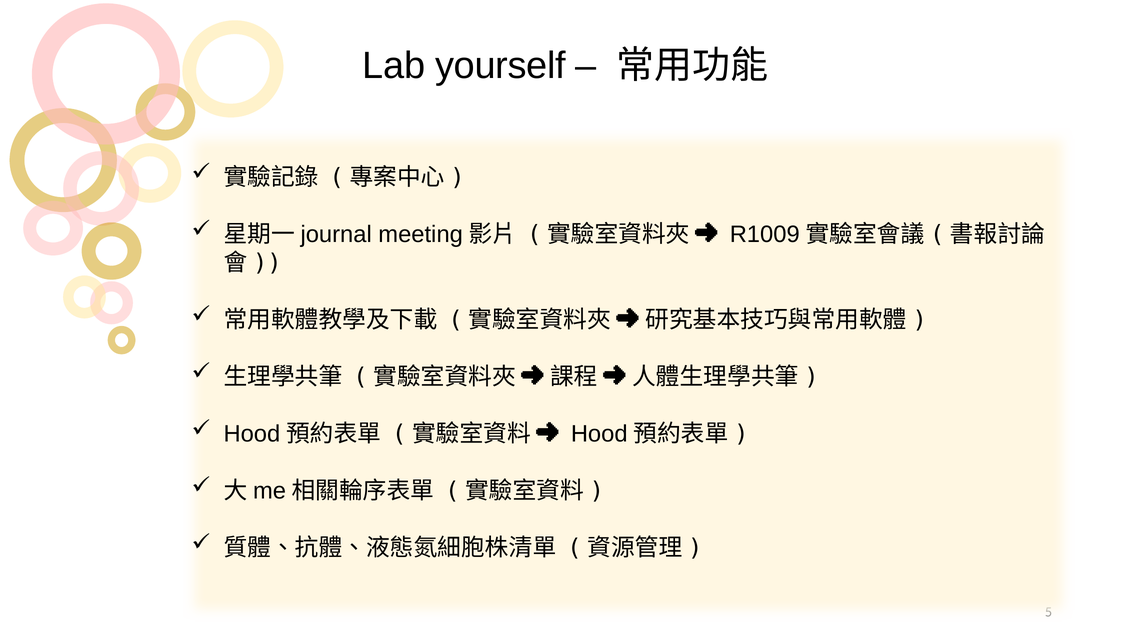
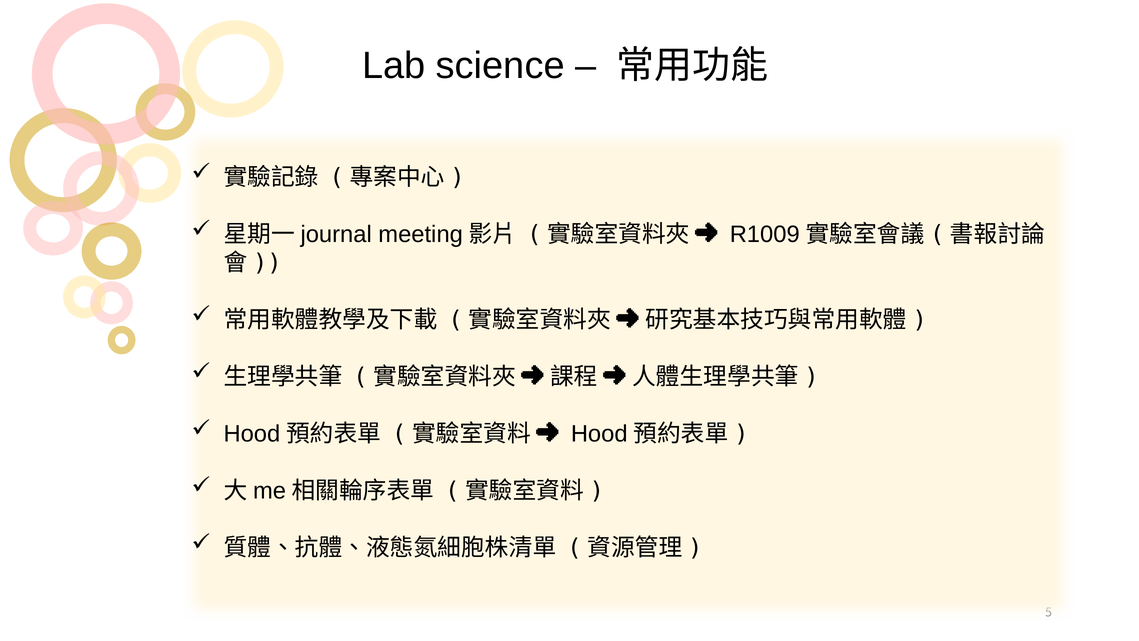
yourself: yourself -> science (500, 66)
